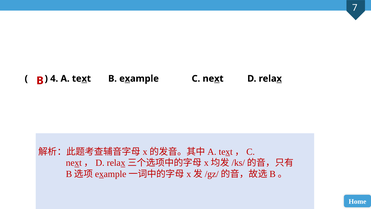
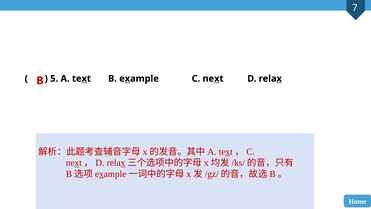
4: 4 -> 5 (54, 78)
